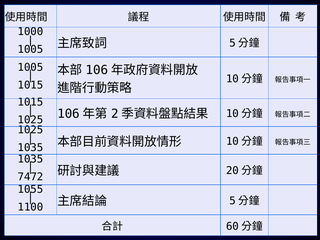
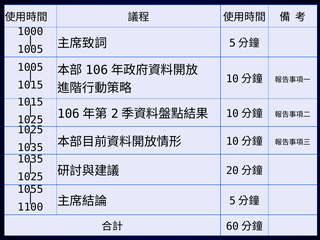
7472: 7472 -> 1025 (31, 177)
